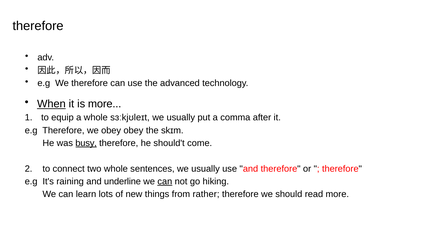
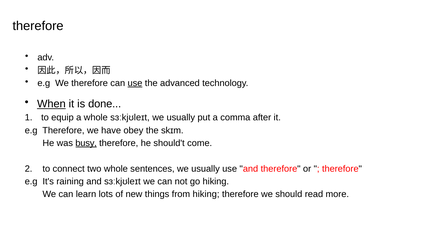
use underline: none -> present (135, 83)
is more: more -> done (105, 104)
we obey: obey -> have (111, 131)
and underline: underline -> sɜːkjʊleɪt (122, 182)
can underline: present -> none (165, 182)
from rather: rather -> hiking (206, 194)
